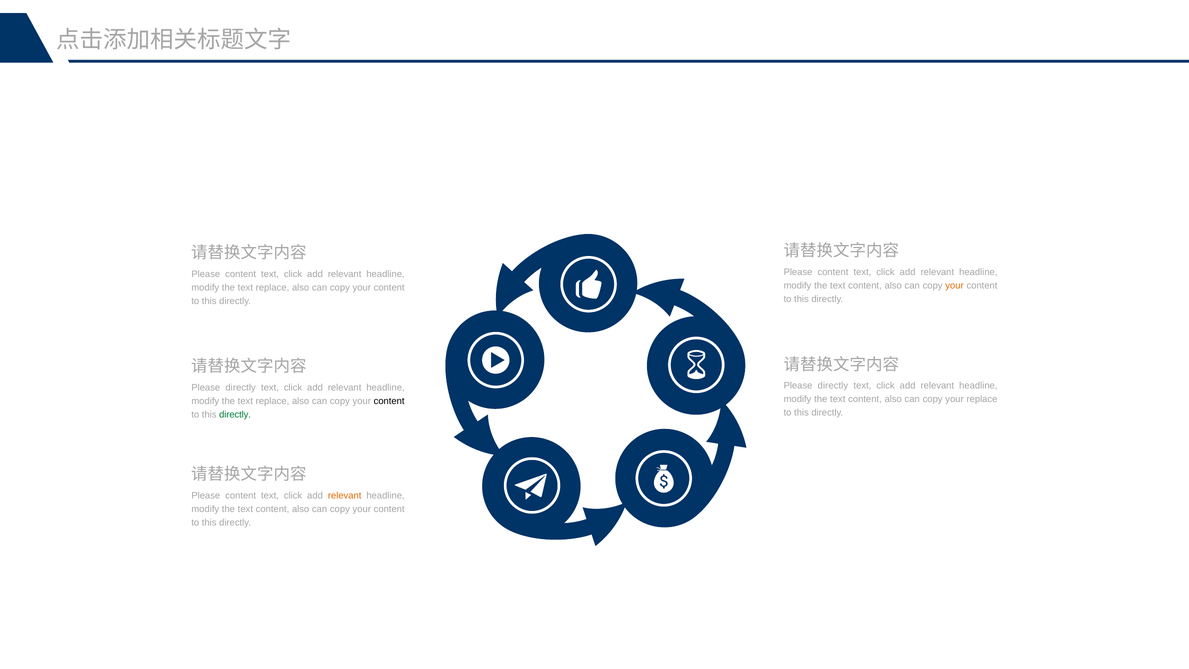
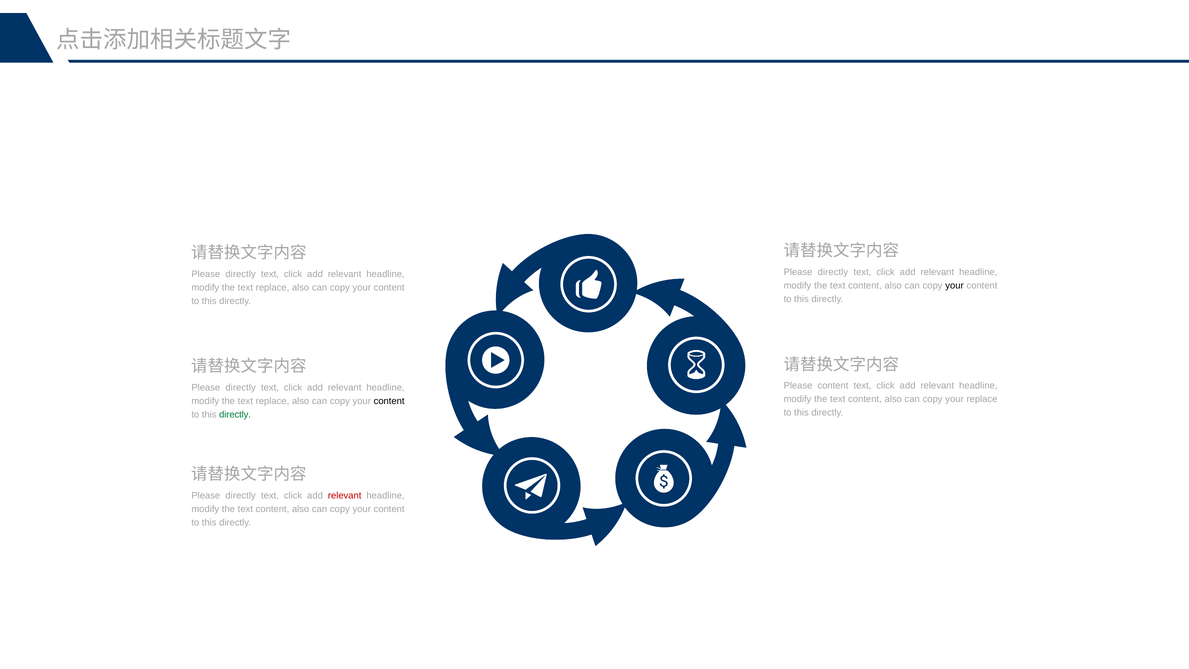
content: content -> directly (833, 272)
content: content -> directly (241, 274)
your colour: orange -> black (955, 286)
directly: directly -> content (833, 386)
content: content -> directly (241, 495)
relevant colour: orange -> red (345, 495)
